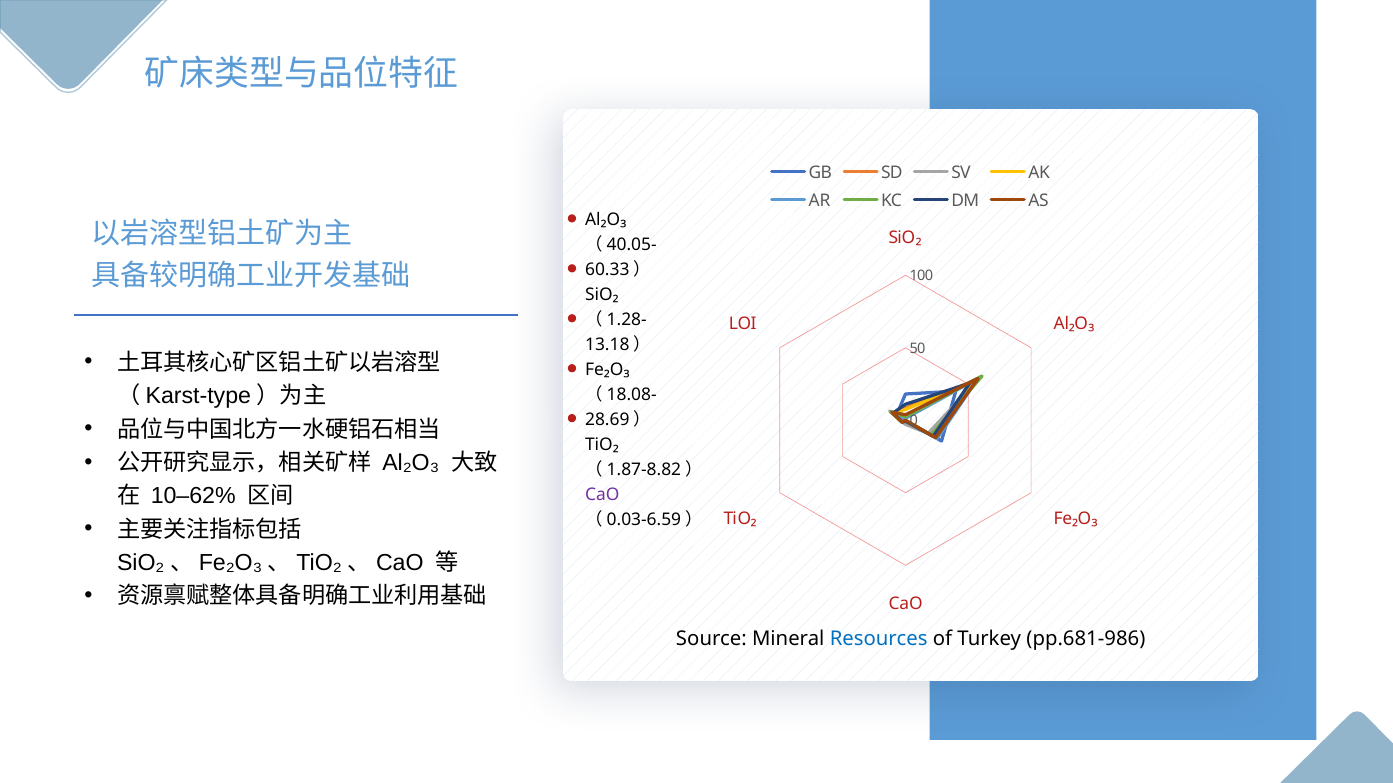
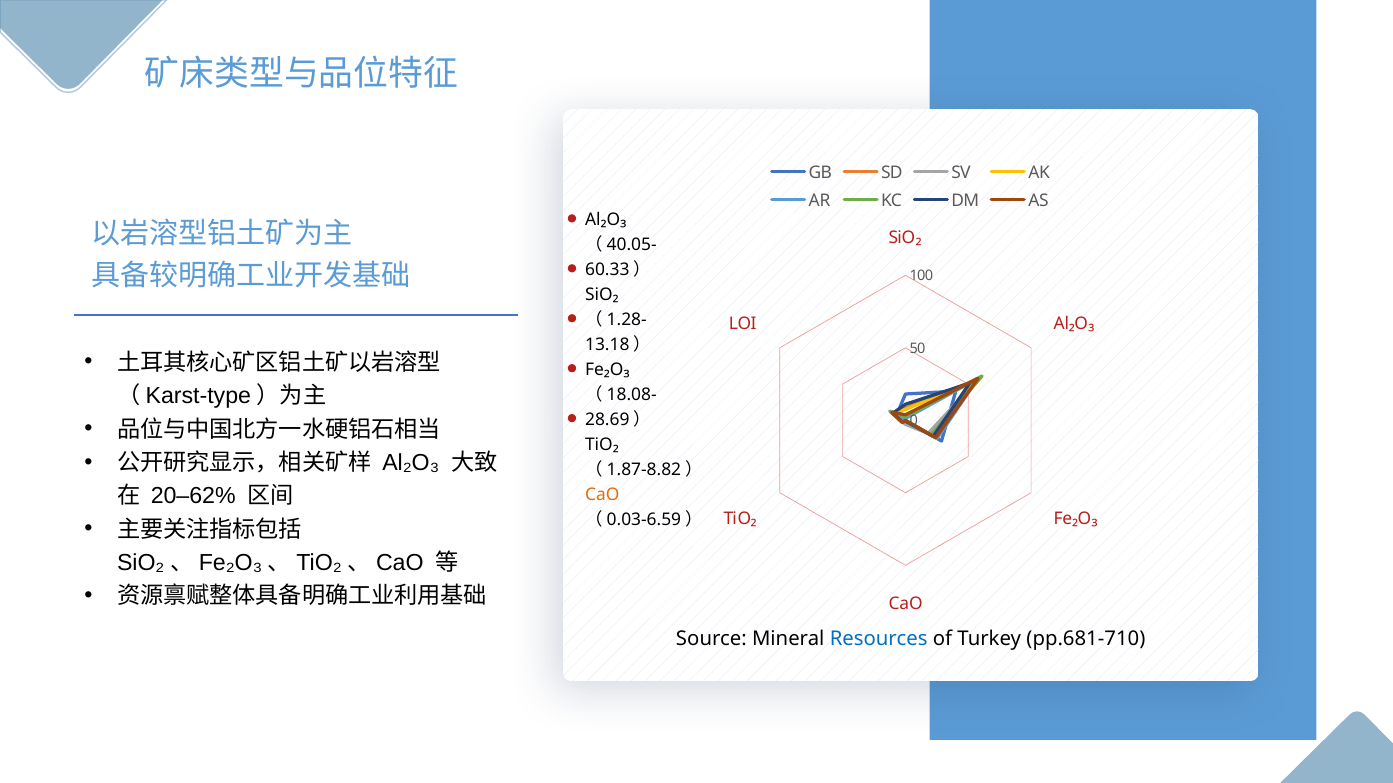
10–62%: 10–62% -> 20–62% (193, 497)
CaO colour: purple -> orange (602, 495)
pp.681-986: pp.681-986 -> pp.681-710 (1086, 639)
